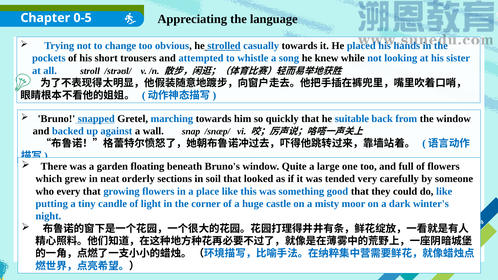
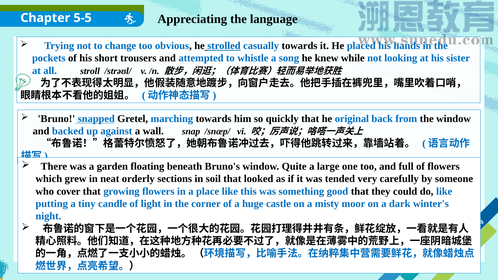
0-5: 0-5 -> 5-5 (83, 18)
suitable: suitable -> original (352, 119)
every: every -> cover (68, 191)
